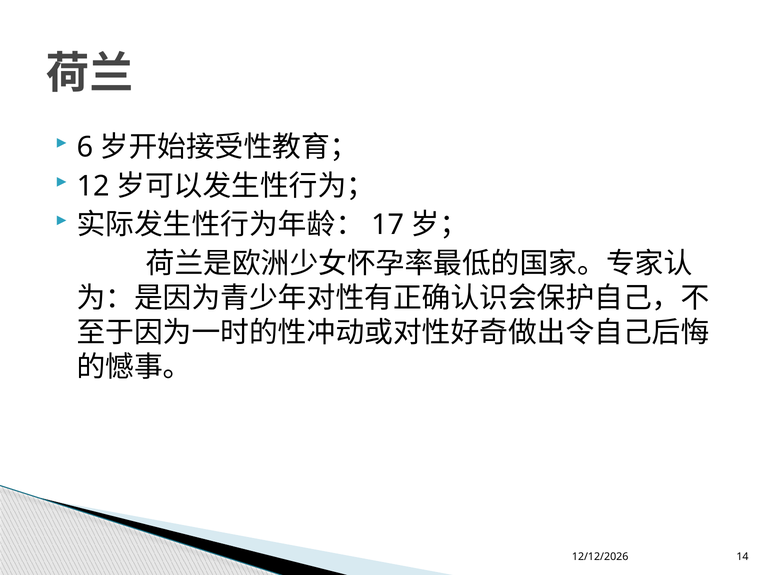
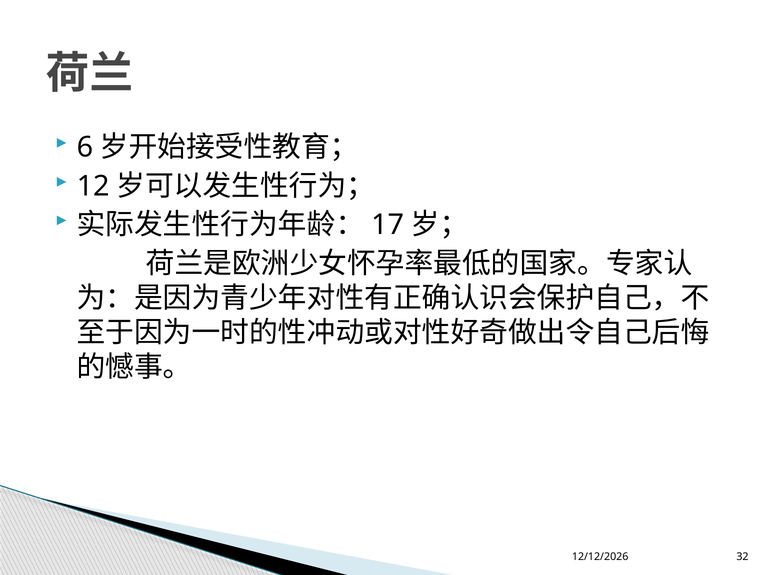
14: 14 -> 32 (742, 557)
